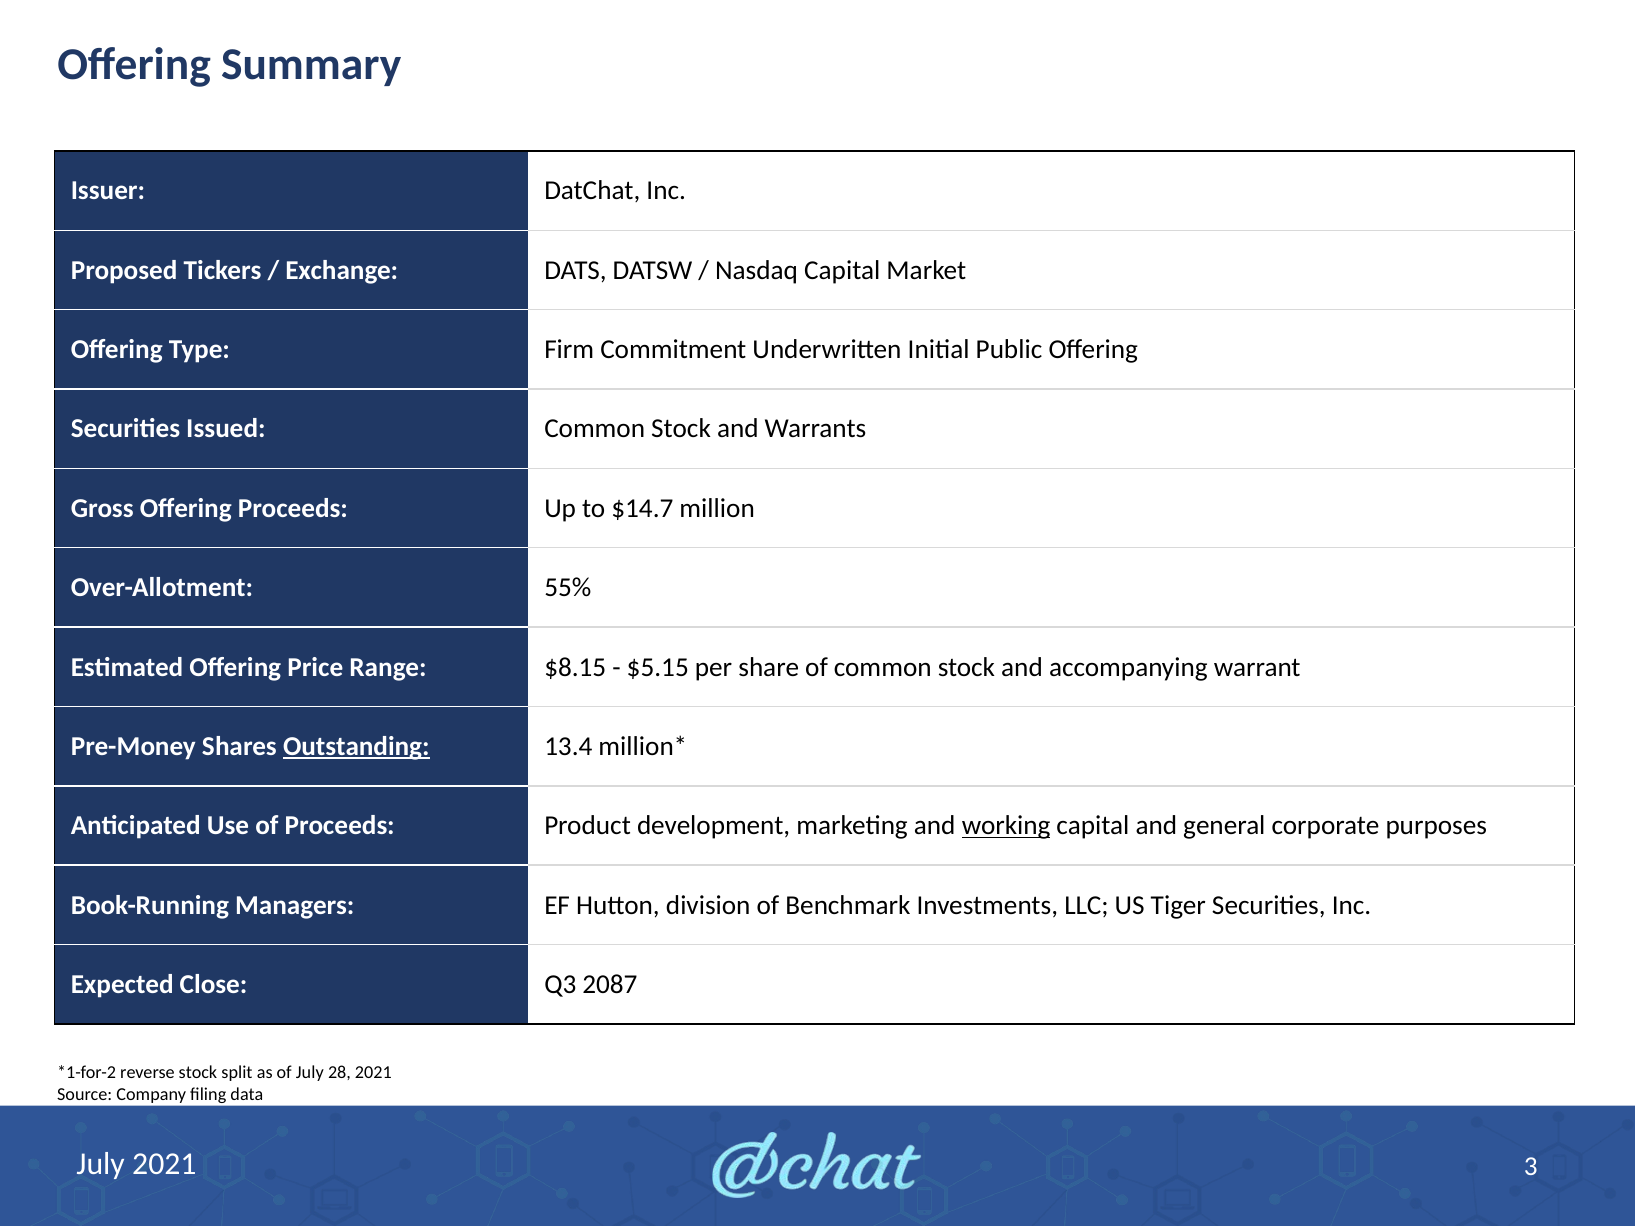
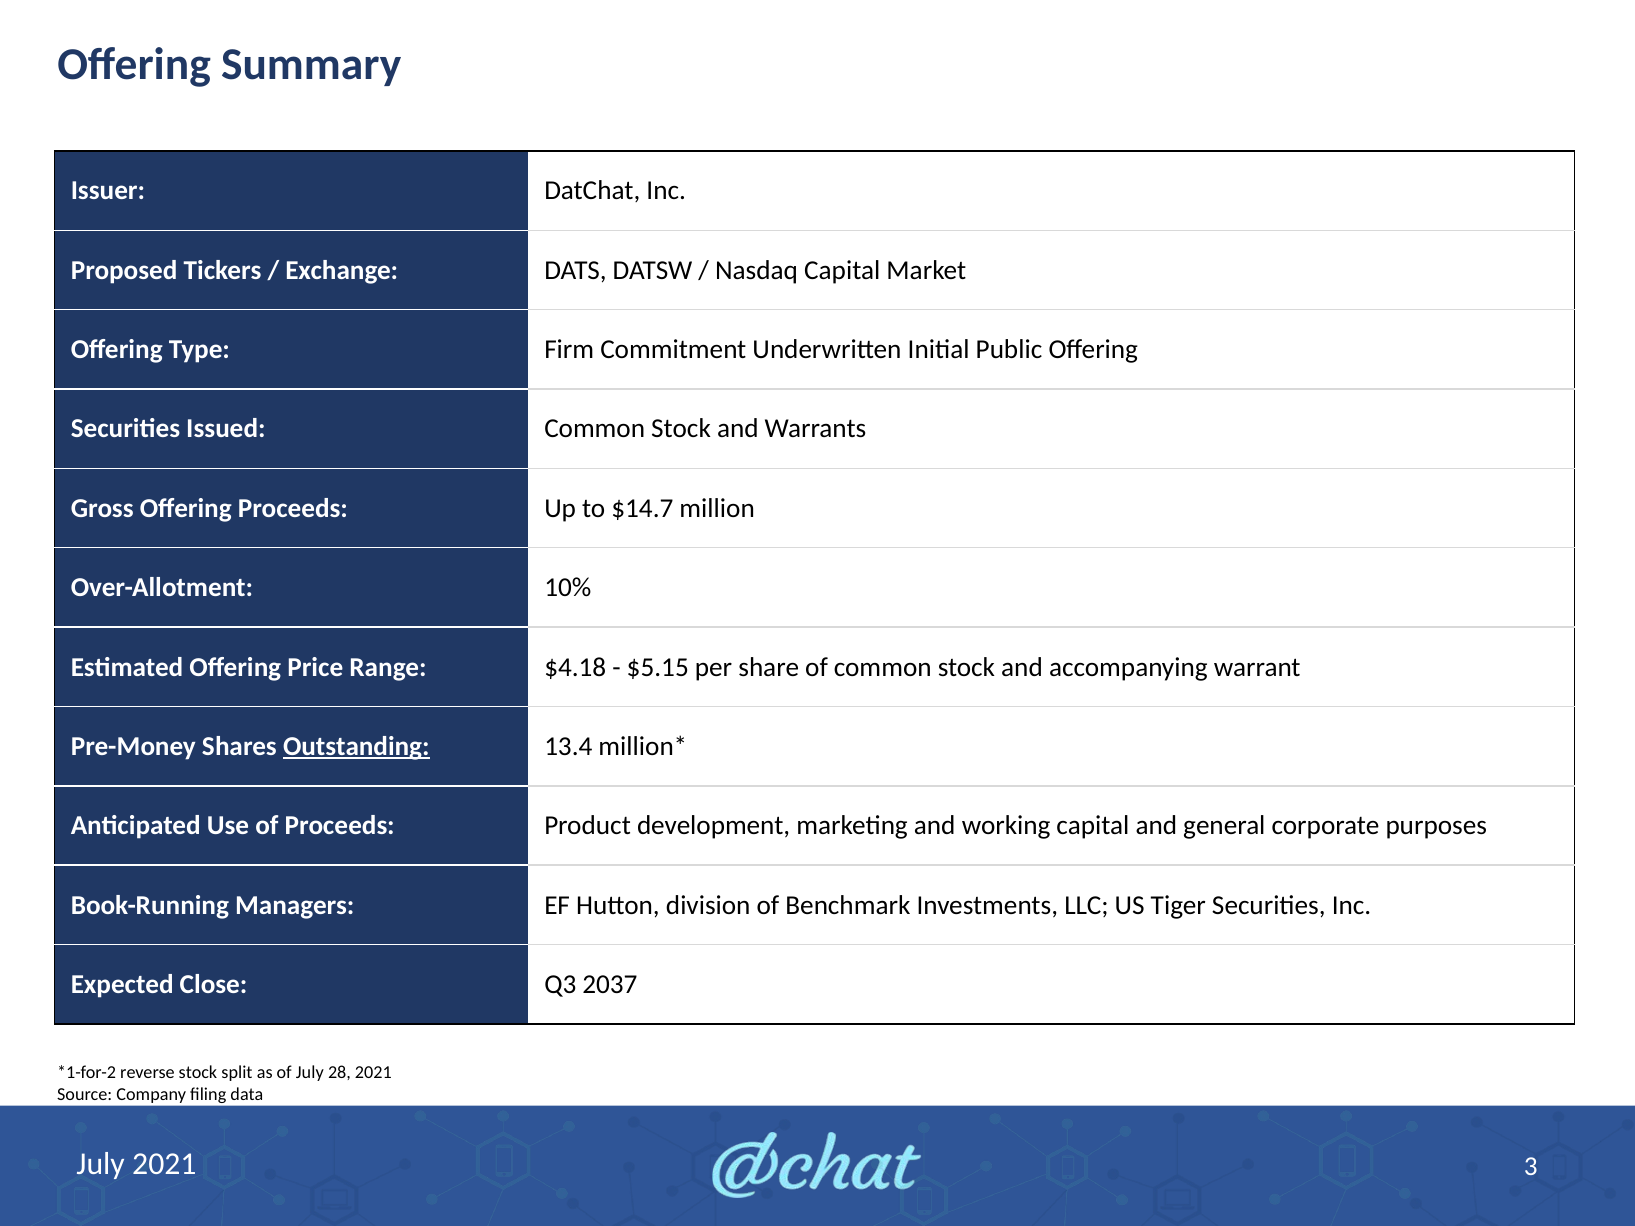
55%: 55% -> 10% (568, 588)
$8.15: $8.15 -> $4.18 (575, 667)
working underline: present -> none (1006, 826)
2087: 2087 -> 2037 (610, 985)
